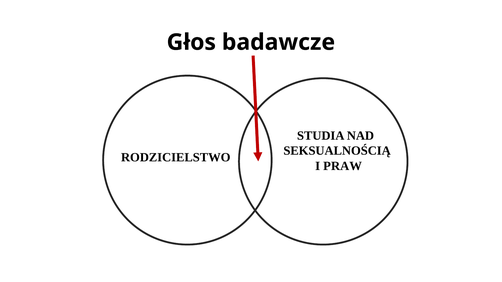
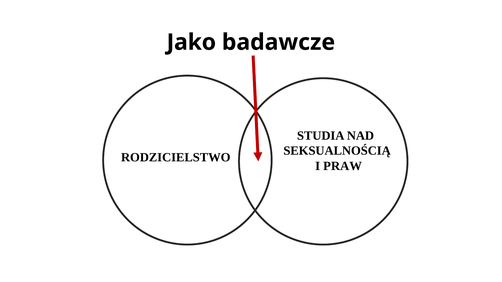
Głos: Głos -> Jako (191, 42)
